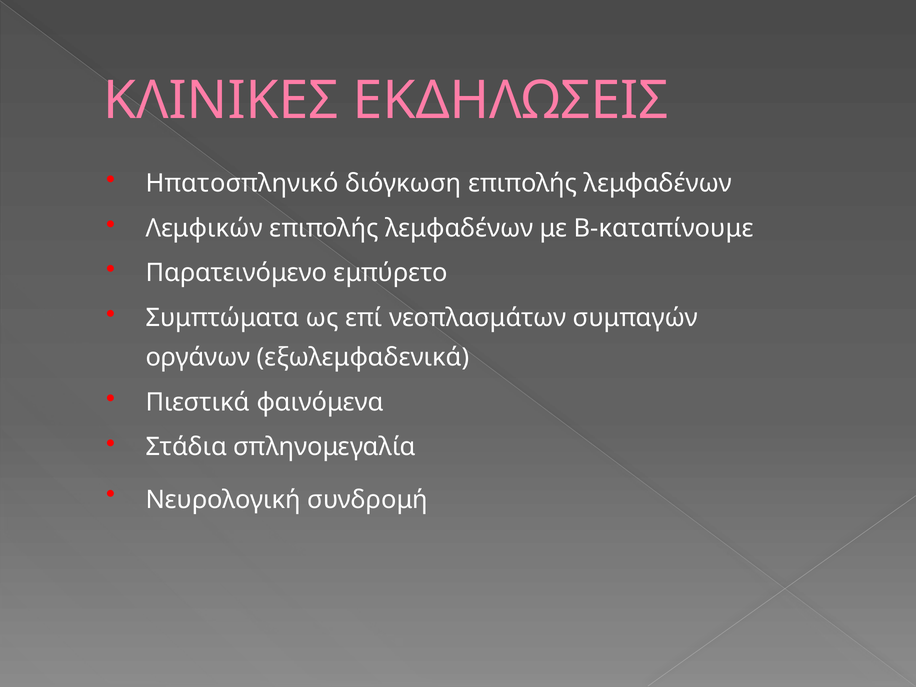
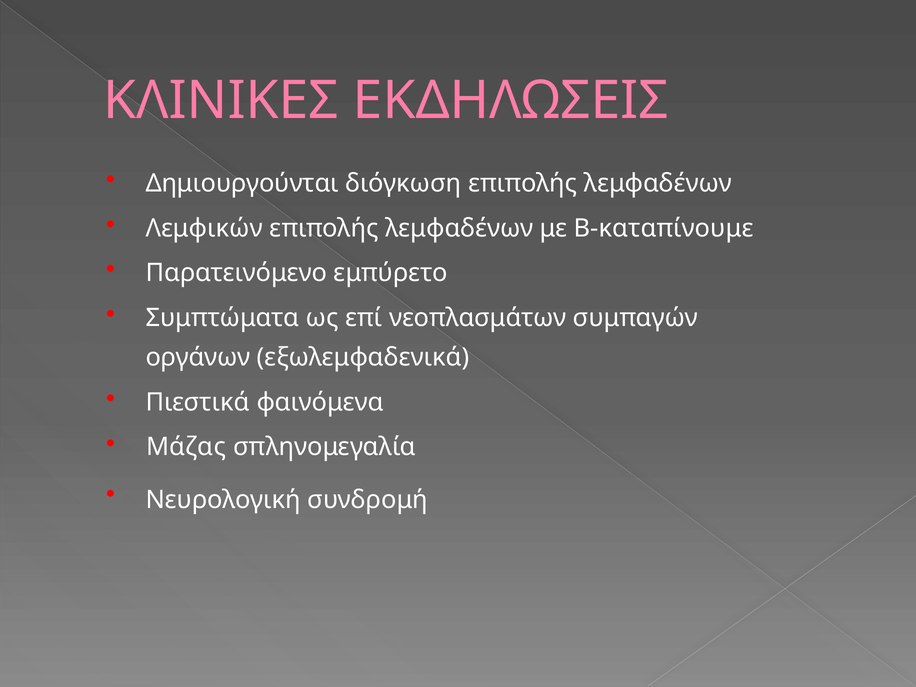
Ηπατοσπληνικό: Ηπατοσπληνικό -> Δημιουργούνται (242, 183)
Στάδια: Στάδια -> Μάζας (186, 447)
